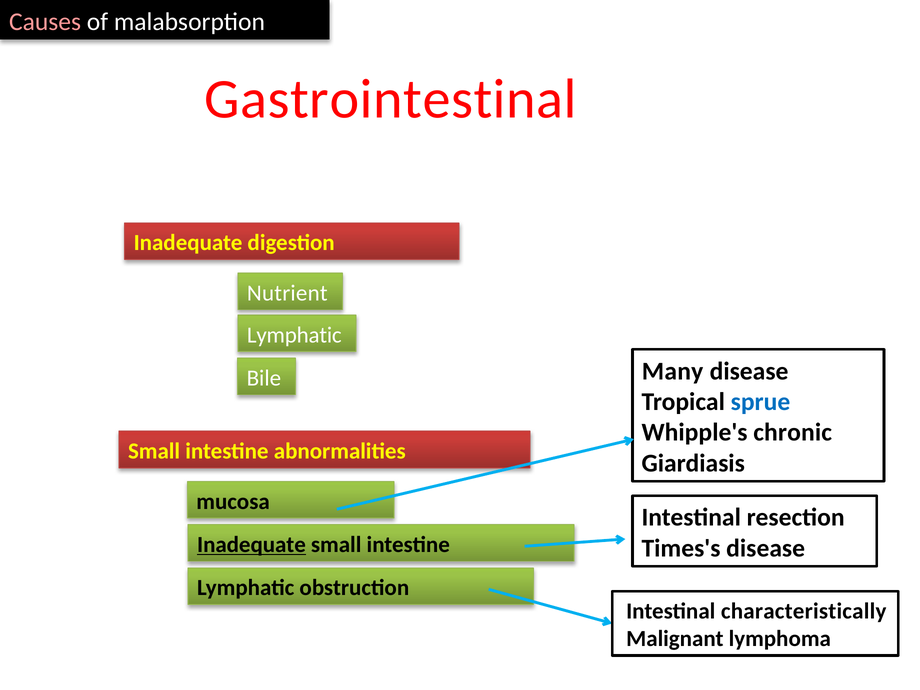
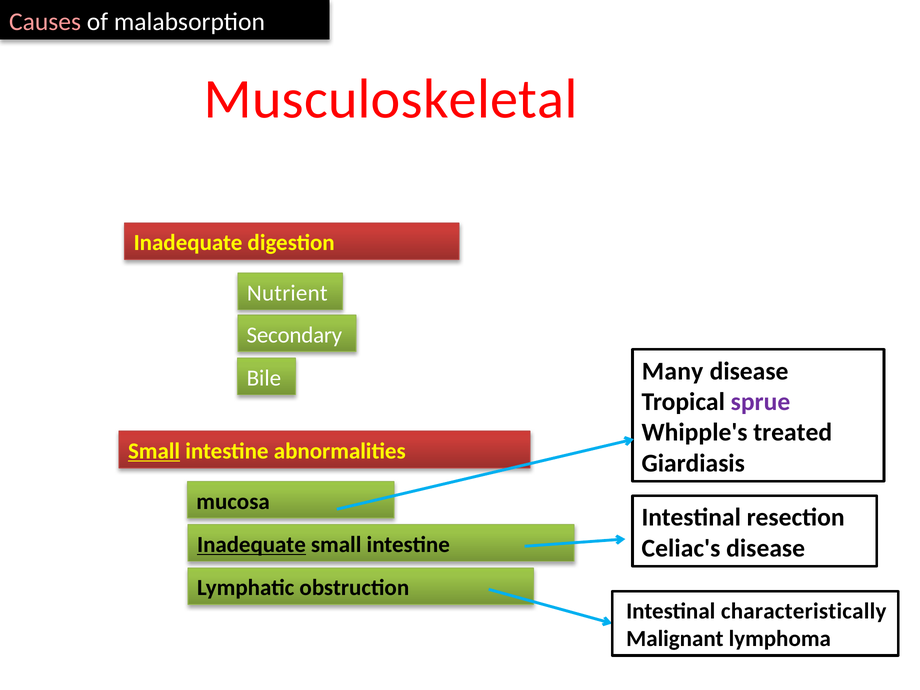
Gastrointestinal: Gastrointestinal -> Musculoskeletal (391, 99)
Lymphatic: Lymphatic -> Secondary (294, 335)
sprue colour: blue -> purple (761, 402)
chronic: chronic -> treated (793, 432)
Small underline: none -> present (154, 451)
Times's: Times's -> Celiac's (681, 548)
